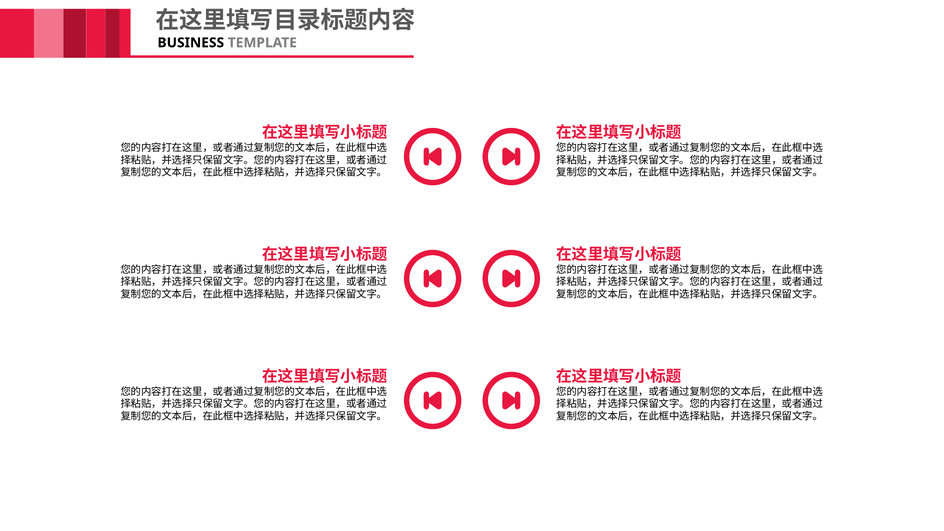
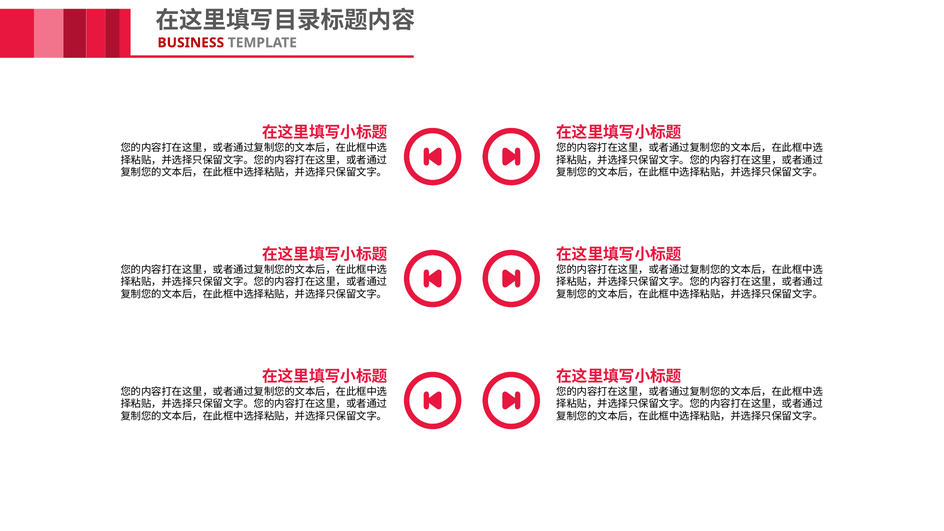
BUSINESS colour: black -> red (191, 43)
